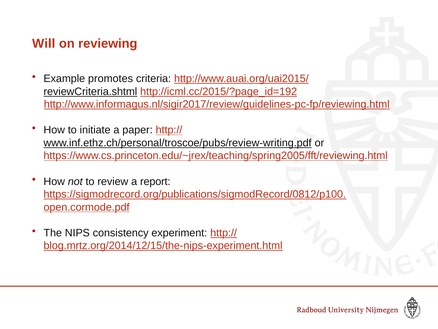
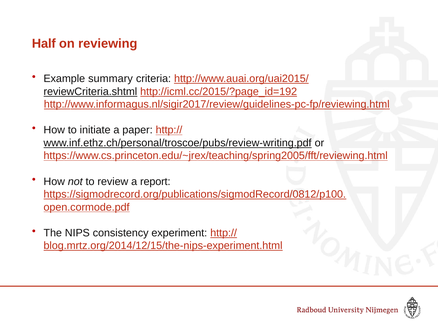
Will: Will -> Half (44, 44)
promotes: promotes -> summary (111, 79)
